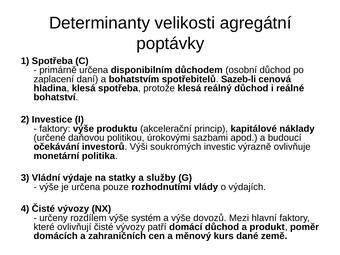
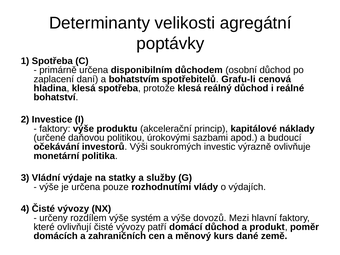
Sazeb-li: Sazeb-li -> Grafu-li (238, 79)
